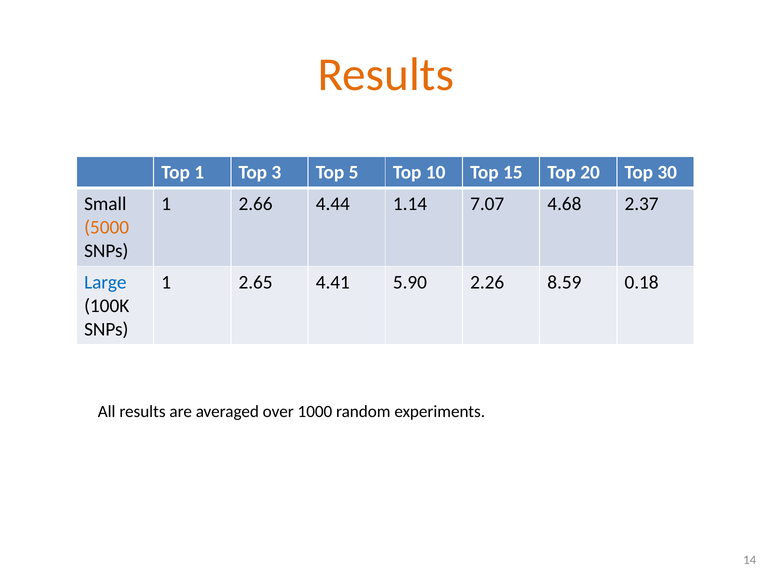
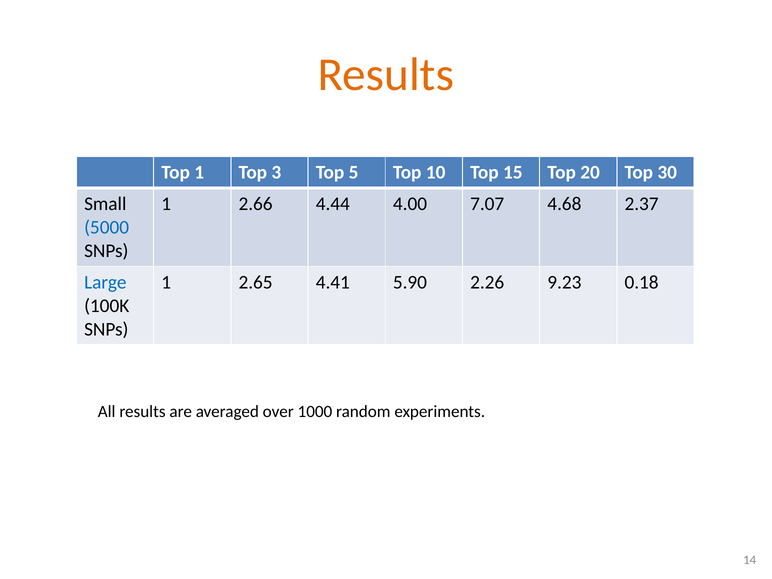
1.14: 1.14 -> 4.00 (410, 204)
5000 colour: orange -> blue (107, 227)
8.59: 8.59 -> 9.23 (564, 282)
